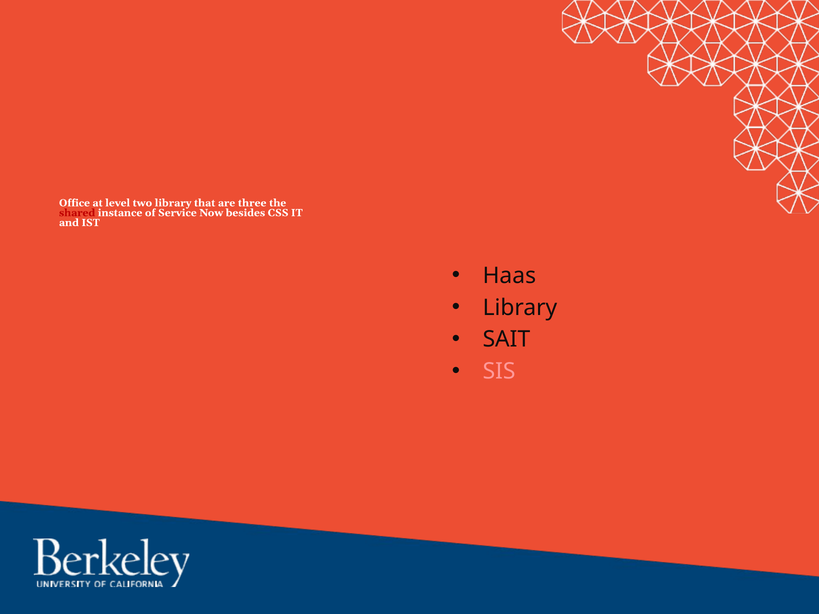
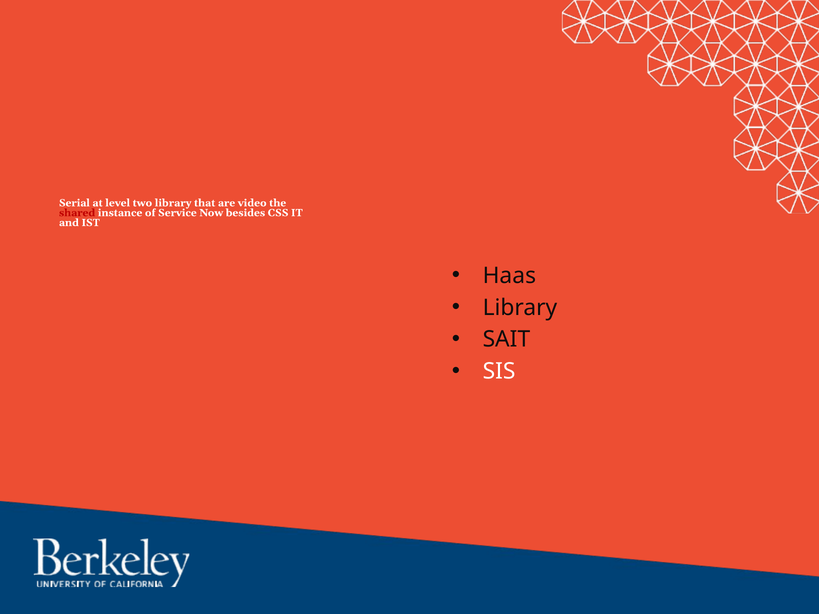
Office: Office -> Serial (74, 203)
three: three -> video (252, 203)
SIS colour: pink -> white (499, 371)
